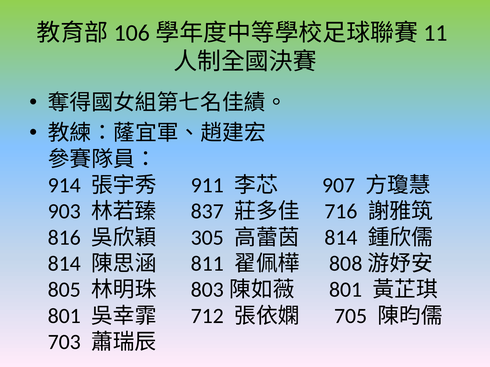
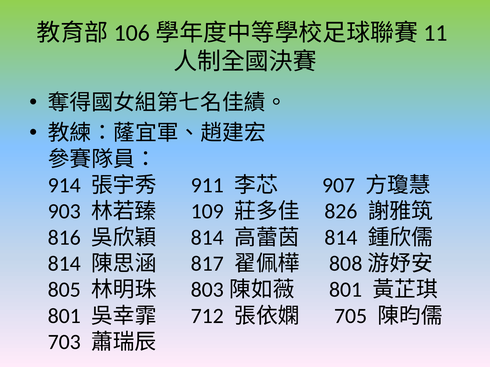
837: 837 -> 109 (207, 212)
716: 716 -> 826 (341, 212)
305: 305 -> 814 (207, 238)
811: 811 -> 817 (207, 264)
